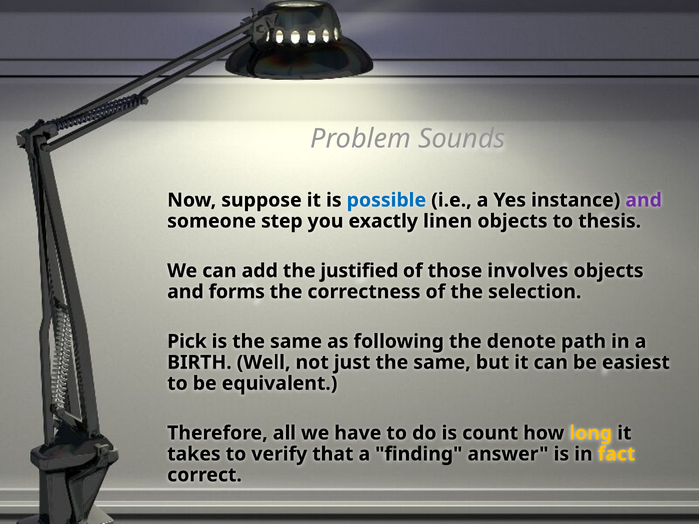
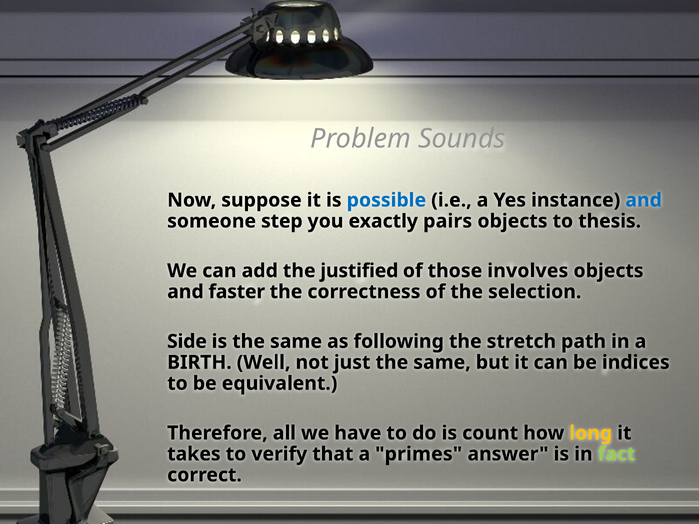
and colour: purple -> blue (644, 200)
linen: linen -> pairs (448, 221)
forms: forms -> faster (237, 292)
Pick: Pick -> Side (187, 342)
denote: denote -> stretch (521, 342)
easiest: easiest -> indices (636, 363)
finding: finding -> primes (419, 454)
fact colour: yellow -> light green (617, 454)
